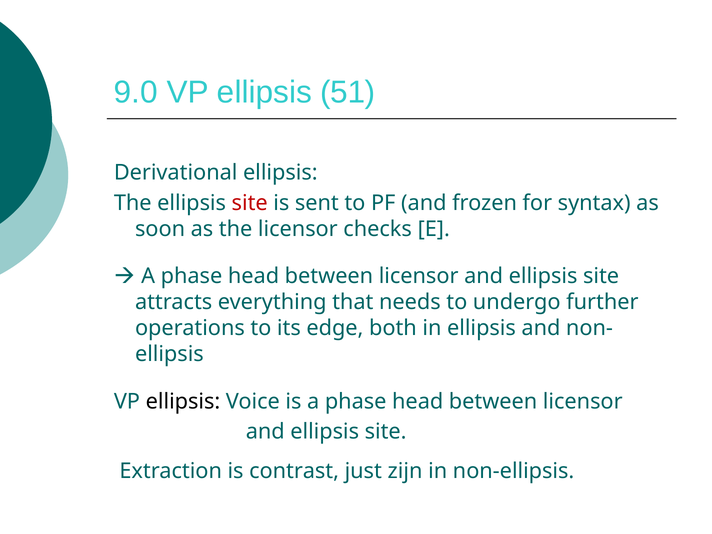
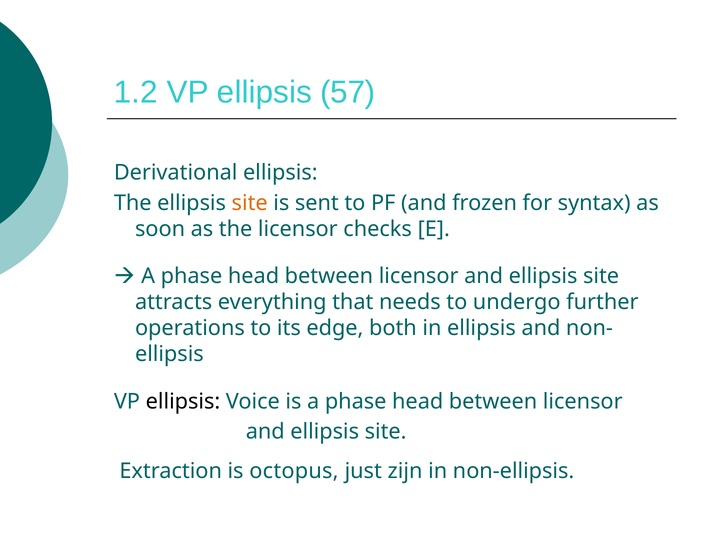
9.0: 9.0 -> 1.2 (136, 92)
51: 51 -> 57 (348, 92)
site colour: red -> orange (250, 203)
contrast: contrast -> octopus (294, 471)
